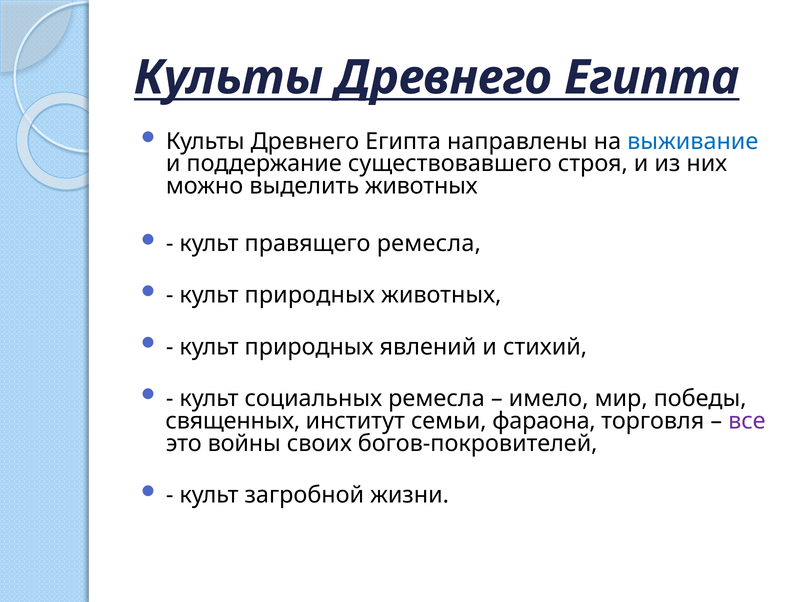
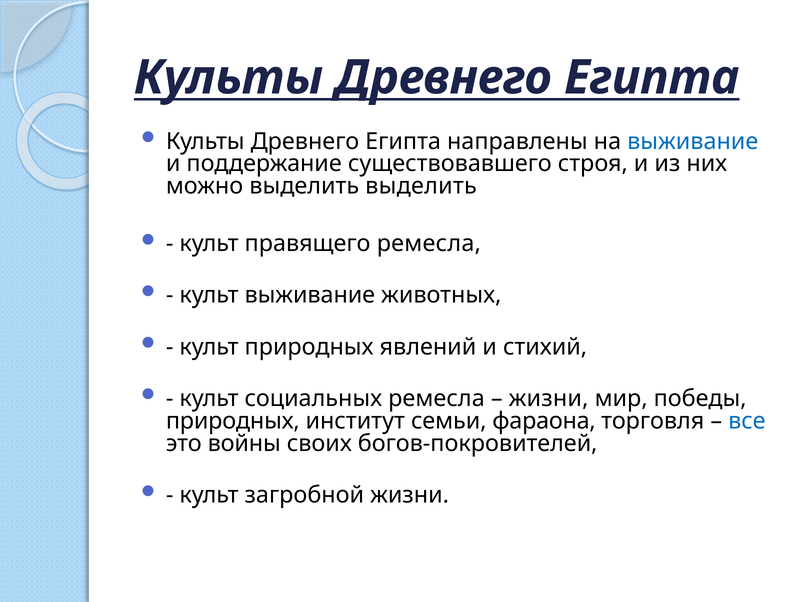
выделить животных: животных -> выделить (421, 186)
природных: природных -> выживание (310, 295)
имело: имело -> жизни (549, 398)
священных: священных -> природных (233, 421)
все colour: purple -> blue (747, 421)
